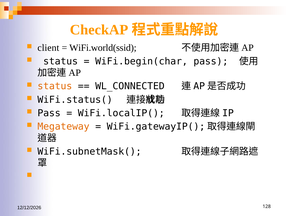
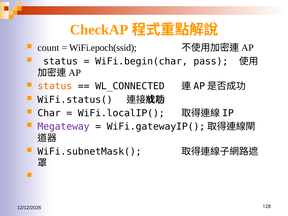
client: client -> count (48, 48)
WiFi.world(ssid: WiFi.world(ssid -> WiFi.epoch(ssid (103, 48)
Pass: Pass -> Char (49, 113)
Megateway colour: orange -> purple (63, 127)
